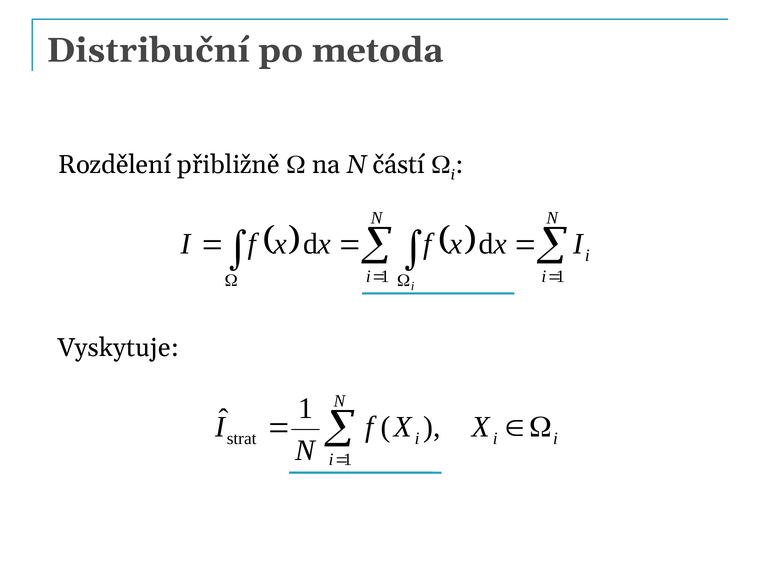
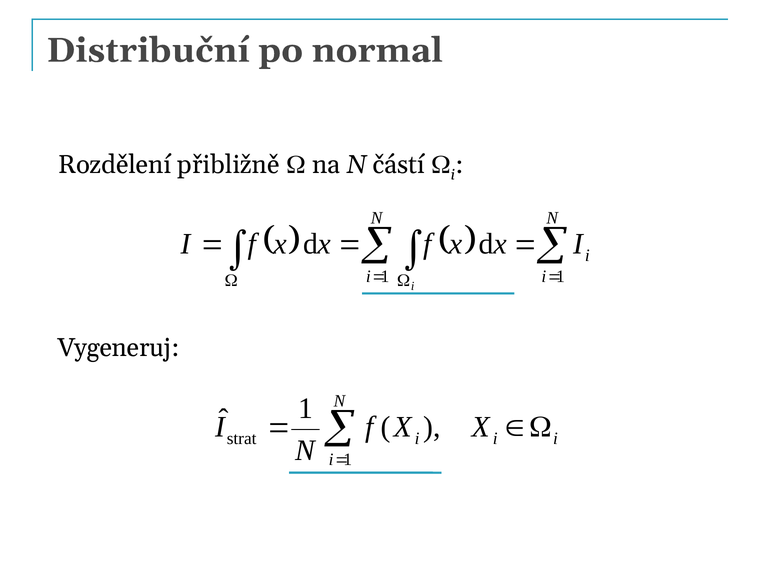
metoda: metoda -> normal (377, 50)
Vyskytuje: Vyskytuje -> Vygeneruj (118, 348)
